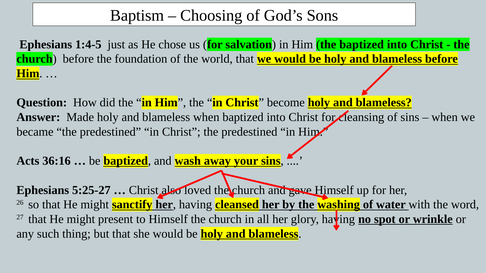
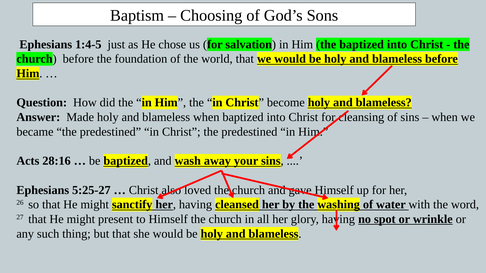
36:16: 36:16 -> 28:16 (57, 161)
